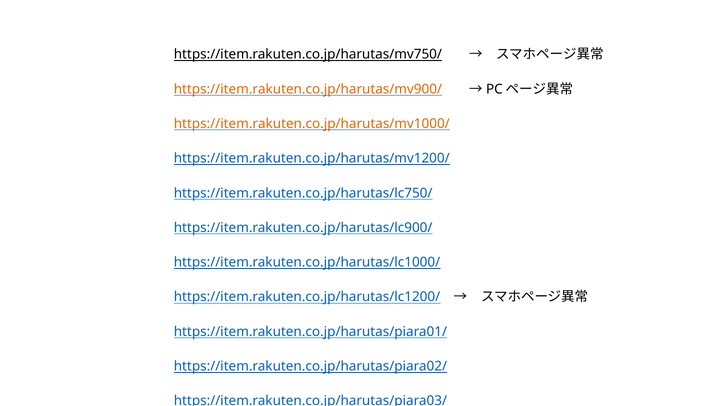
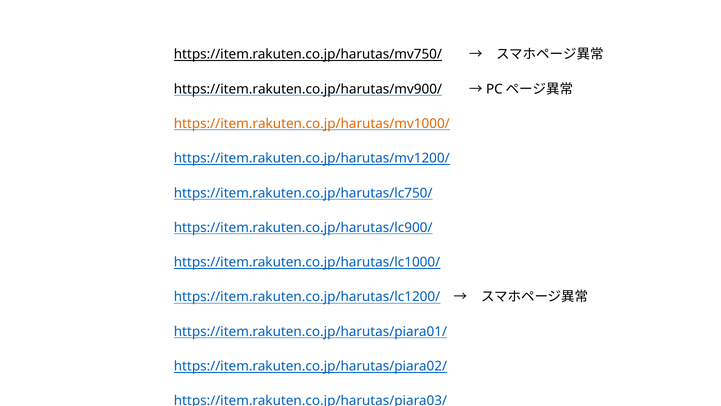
https://item.rakuten.co.jp/harutas/mv900/ colour: orange -> black (308, 89)
